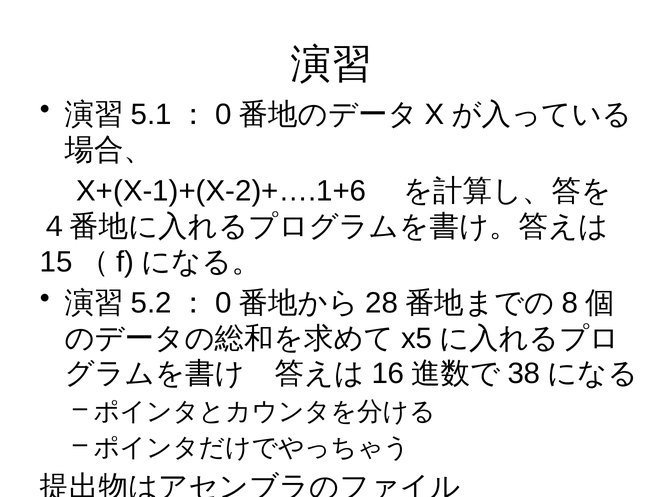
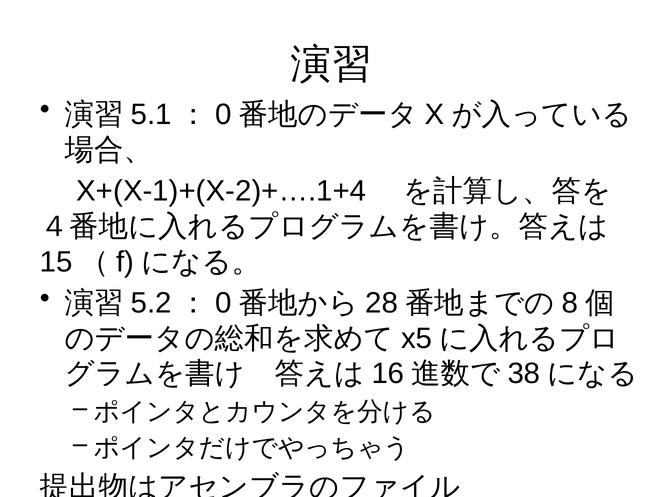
X+(X-1)+(X-2)+….1+6: X+(X-1)+(X-2)+….1+6 -> X+(X-1)+(X-2)+….1+4 (221, 191)
